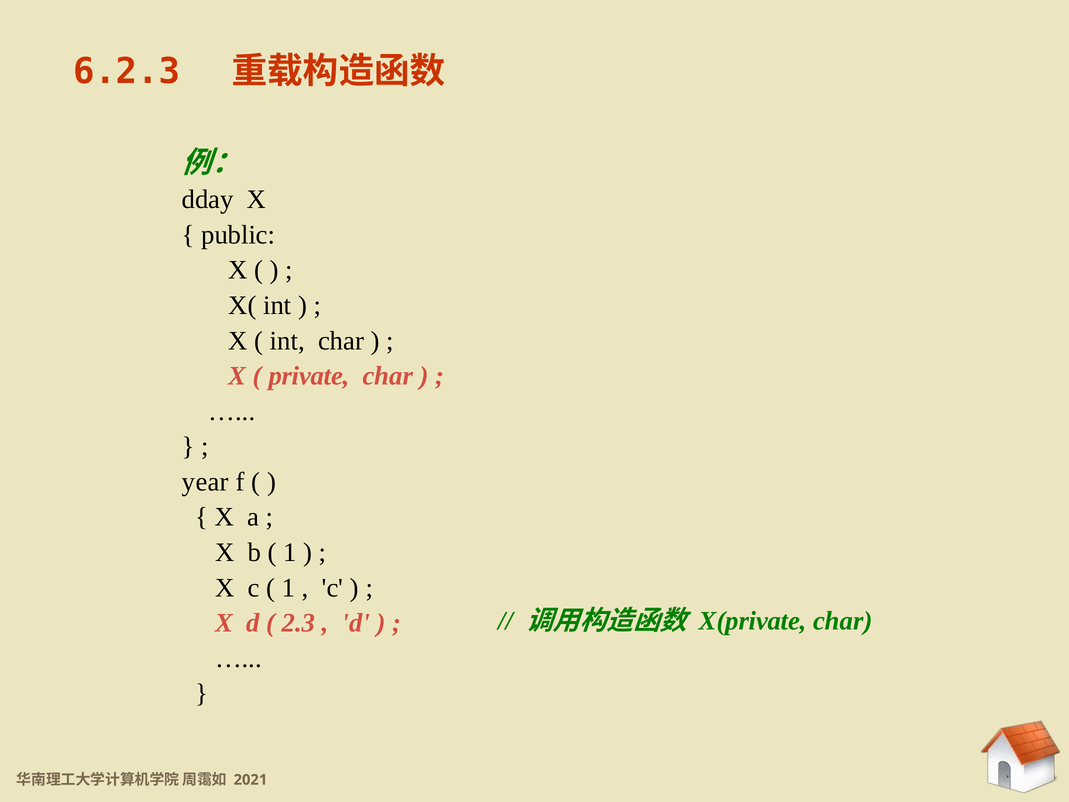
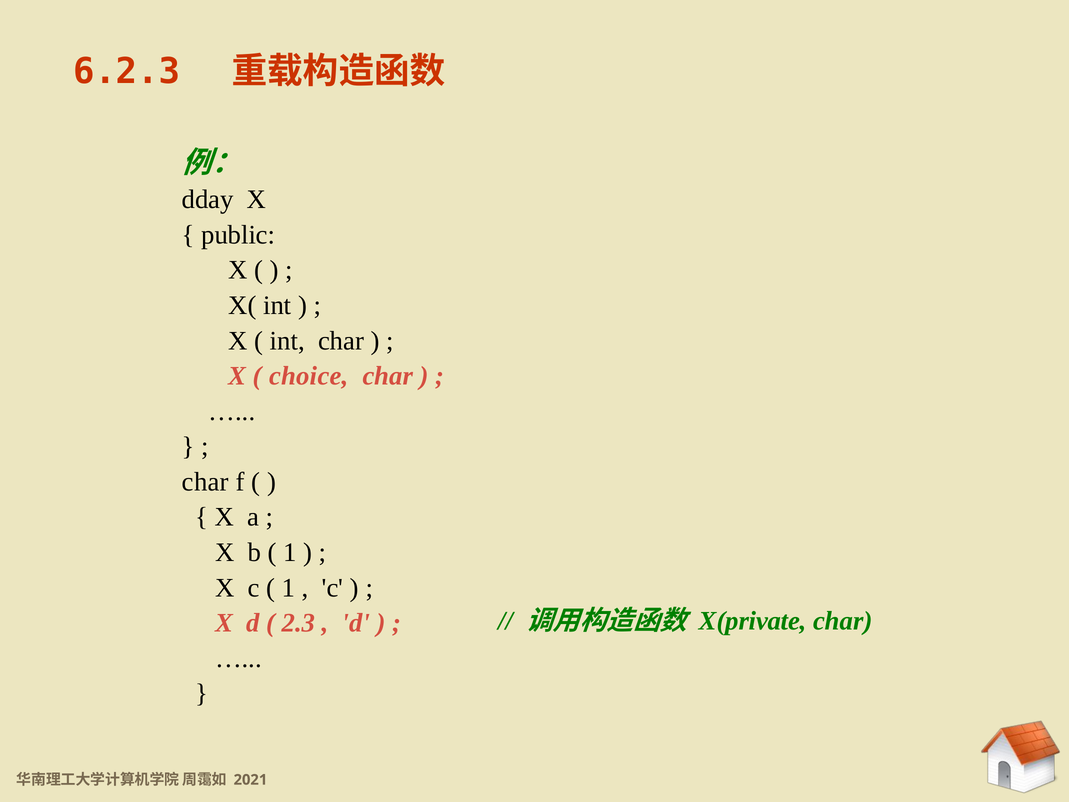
private: private -> choice (309, 376)
year: year -> char (205, 482)
